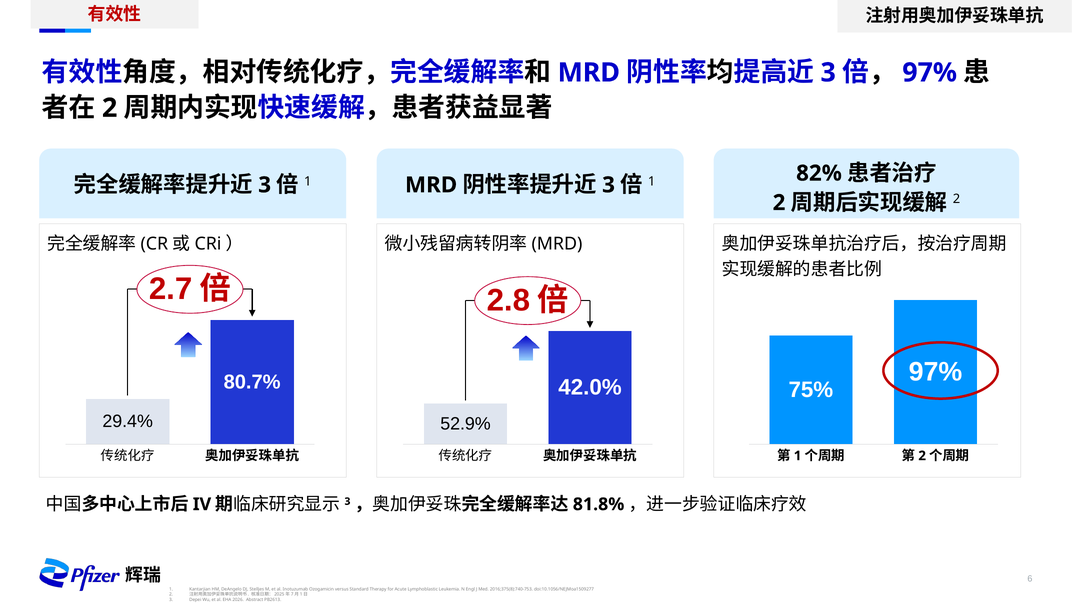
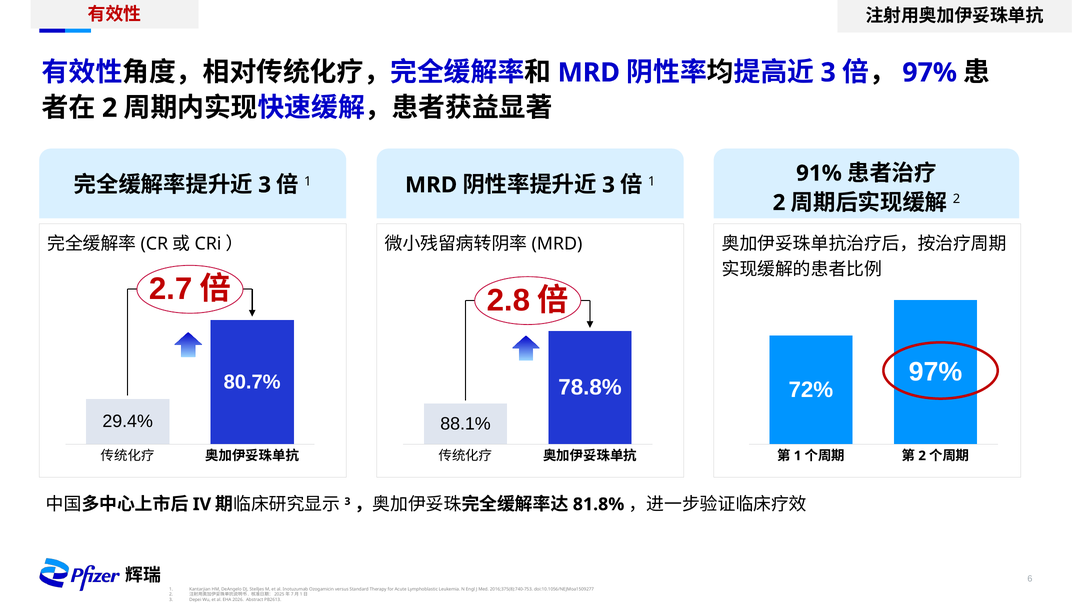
82%: 82% -> 91% (819, 173)
42.0%: 42.0% -> 78.8% (590, 388)
75%: 75% -> 72% (811, 390)
52.9%: 52.9% -> 88.1% (466, 424)
